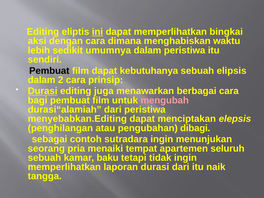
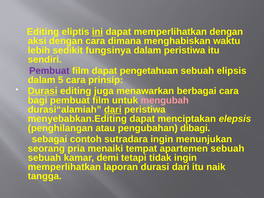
memperlihatkan bingkai: bingkai -> dengan (226, 32)
umumnya: umumnya -> fungsinya (108, 50)
Pembuat colour: black -> purple (49, 71)
kebutuhanya: kebutuhanya -> pengetahuan (149, 71)
2: 2 -> 5 (61, 80)
dari underline: none -> present (113, 110)
apartemen seluruh: seluruh -> sebuah (227, 148)
baku: baku -> demi (108, 158)
